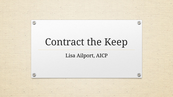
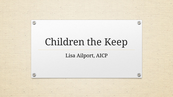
Contract: Contract -> Children (65, 42)
